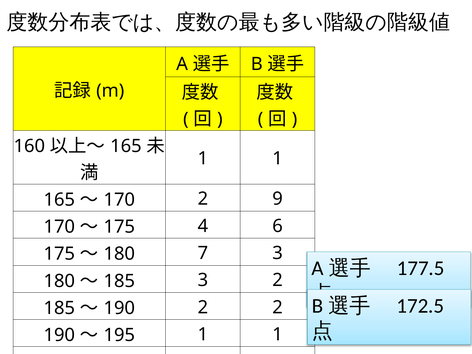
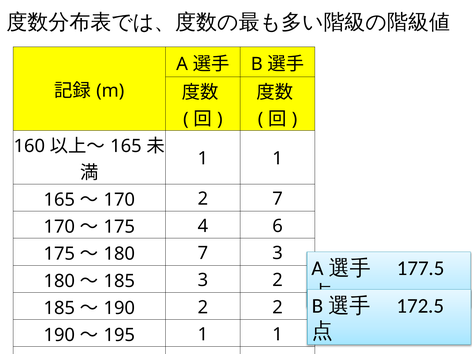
2 9: 9 -> 7 (278, 199)
